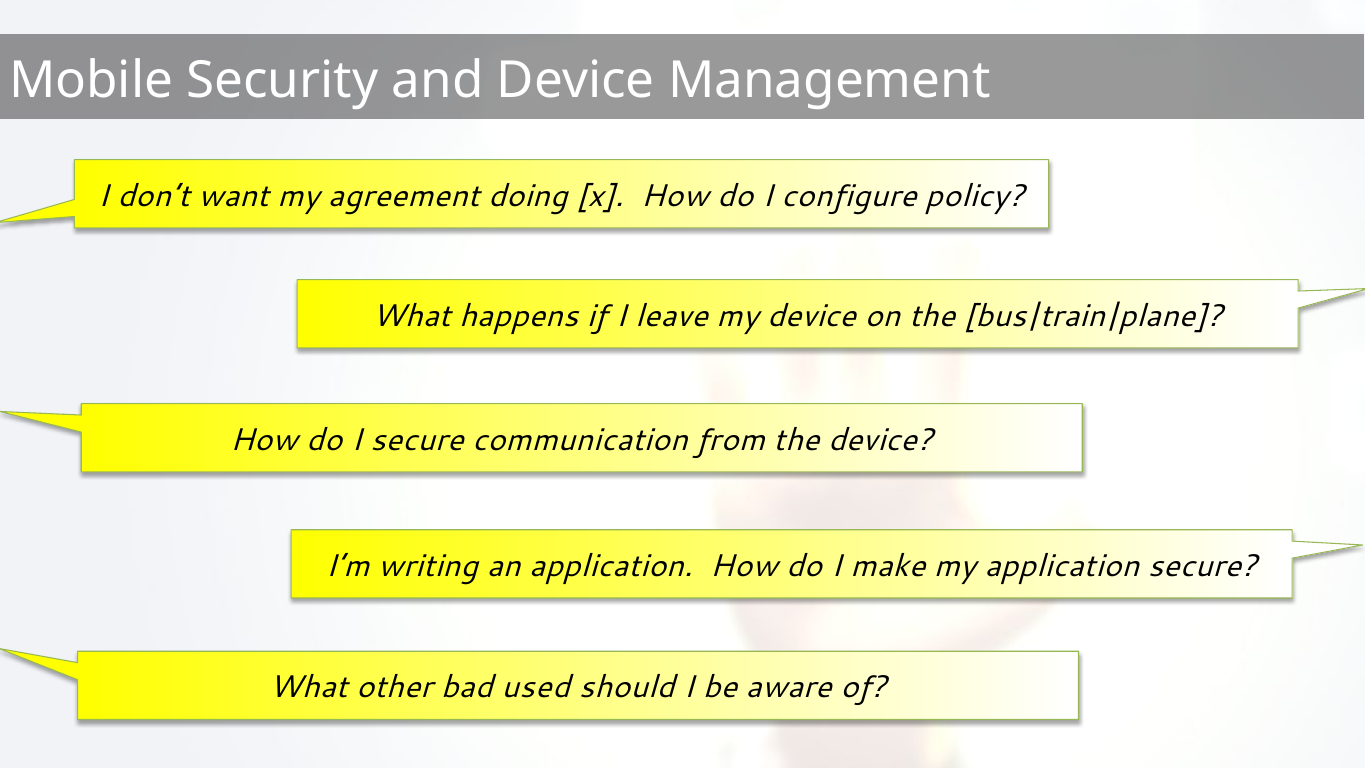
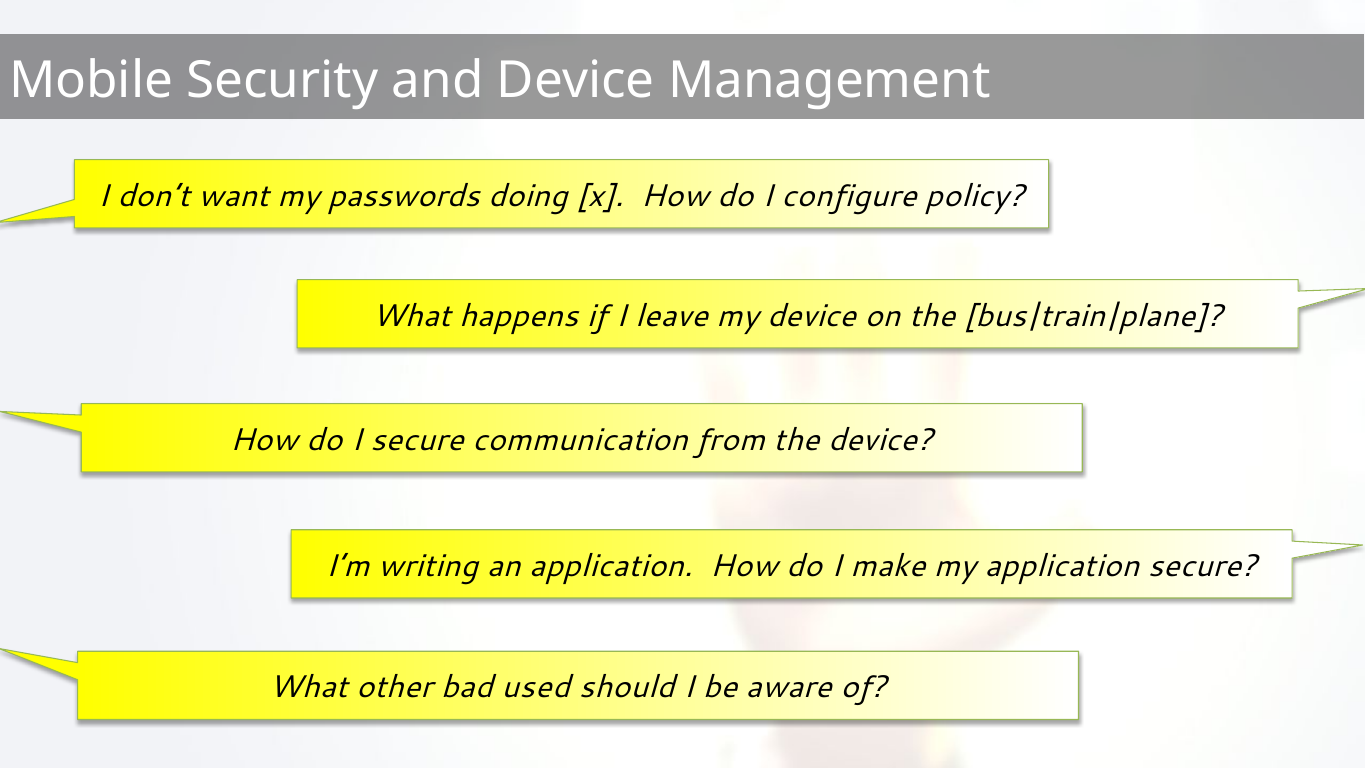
agreement: agreement -> passwords (404, 196)
